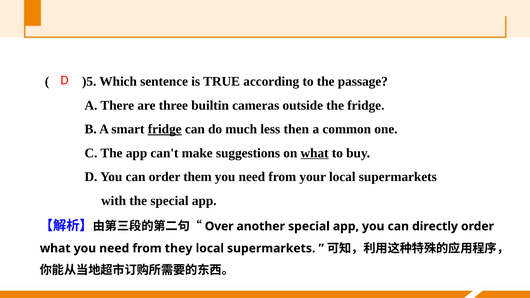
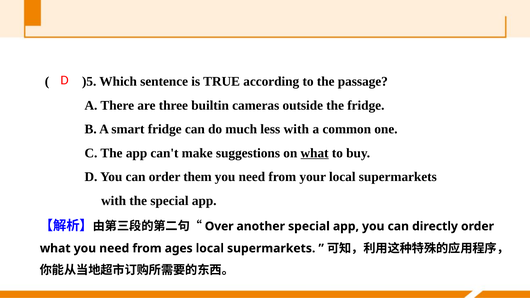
fridge underline: present -> none (165, 129)
less then: then -> with (296, 129)
they: they -> ages (179, 248)
